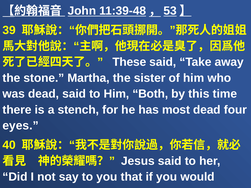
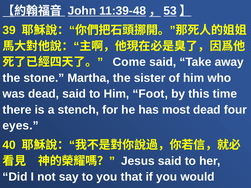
These: These -> Come (129, 62)
Both: Both -> Foot (150, 94)
